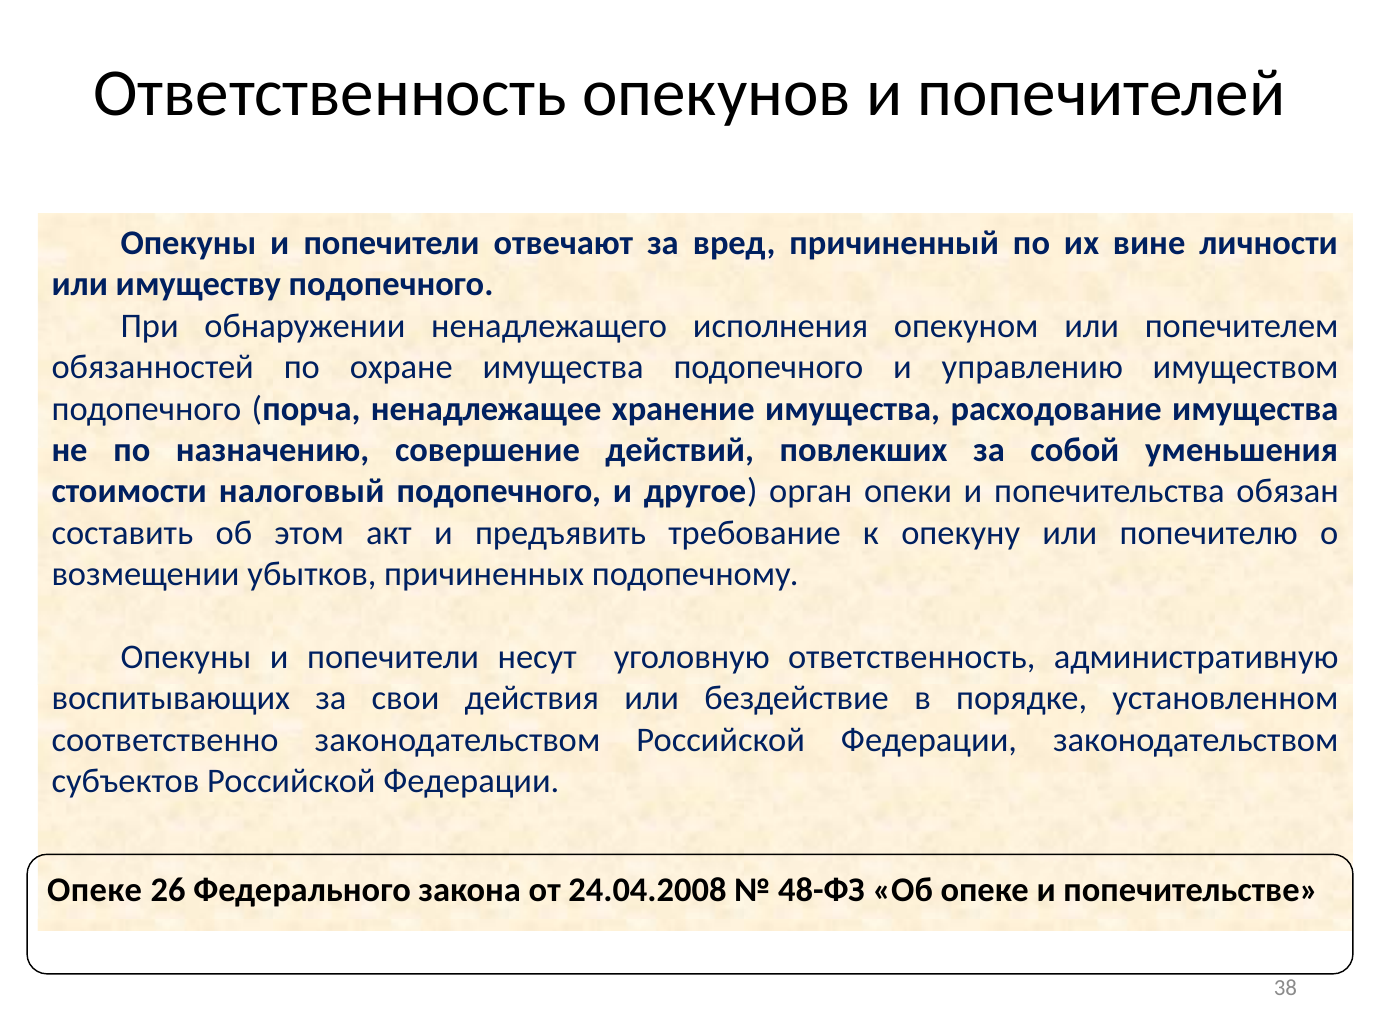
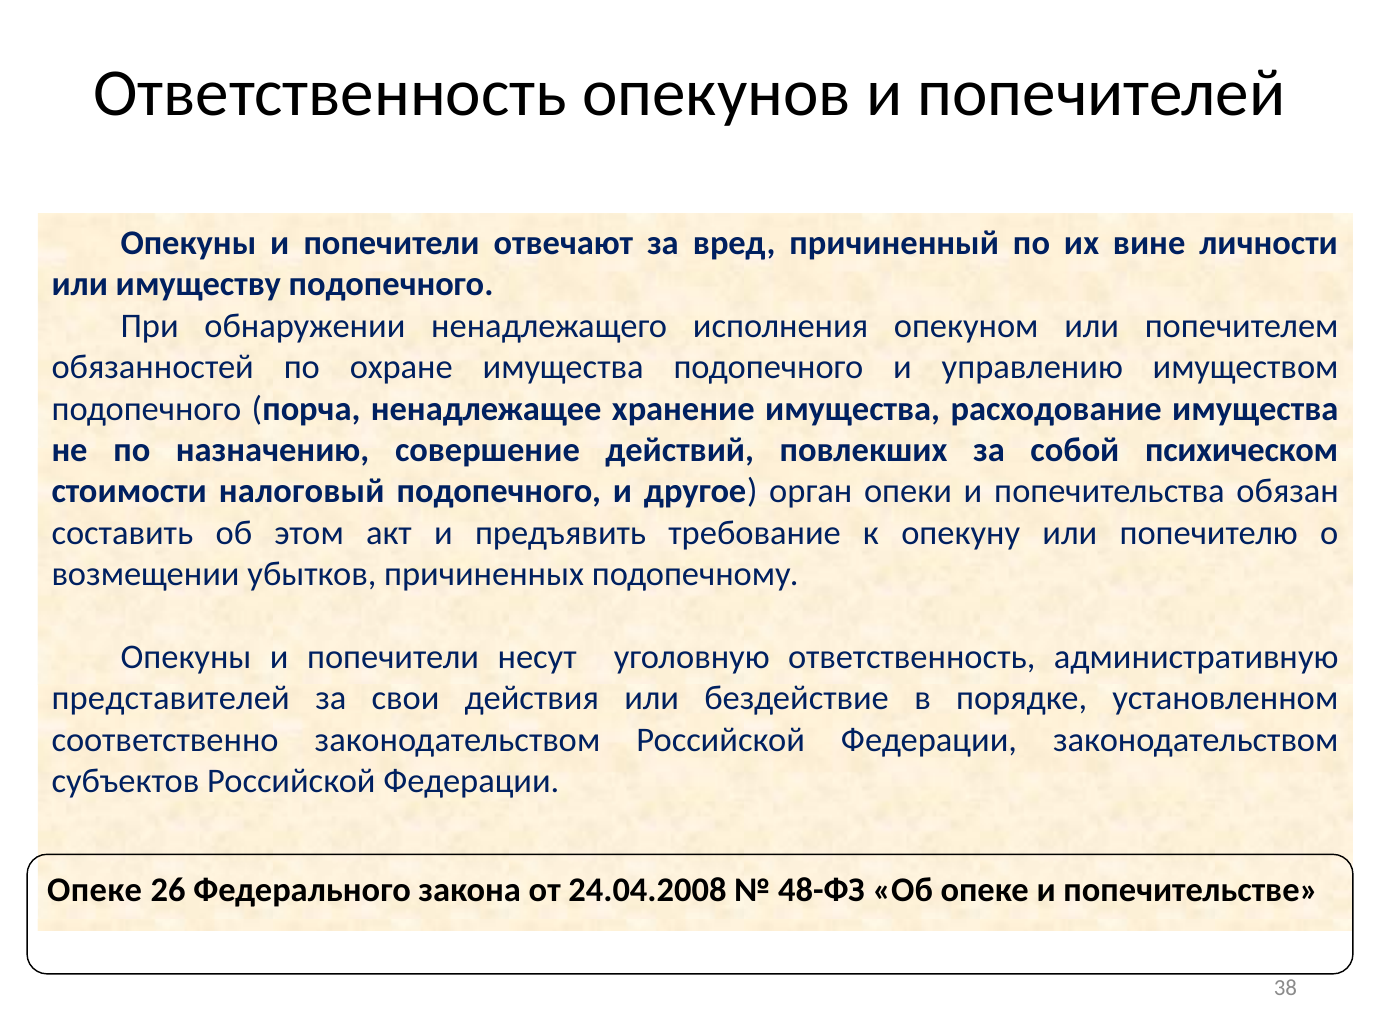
уменьшения: уменьшения -> психическом (1242, 450)
воспитывающих: воспитывающих -> представителей (171, 698)
